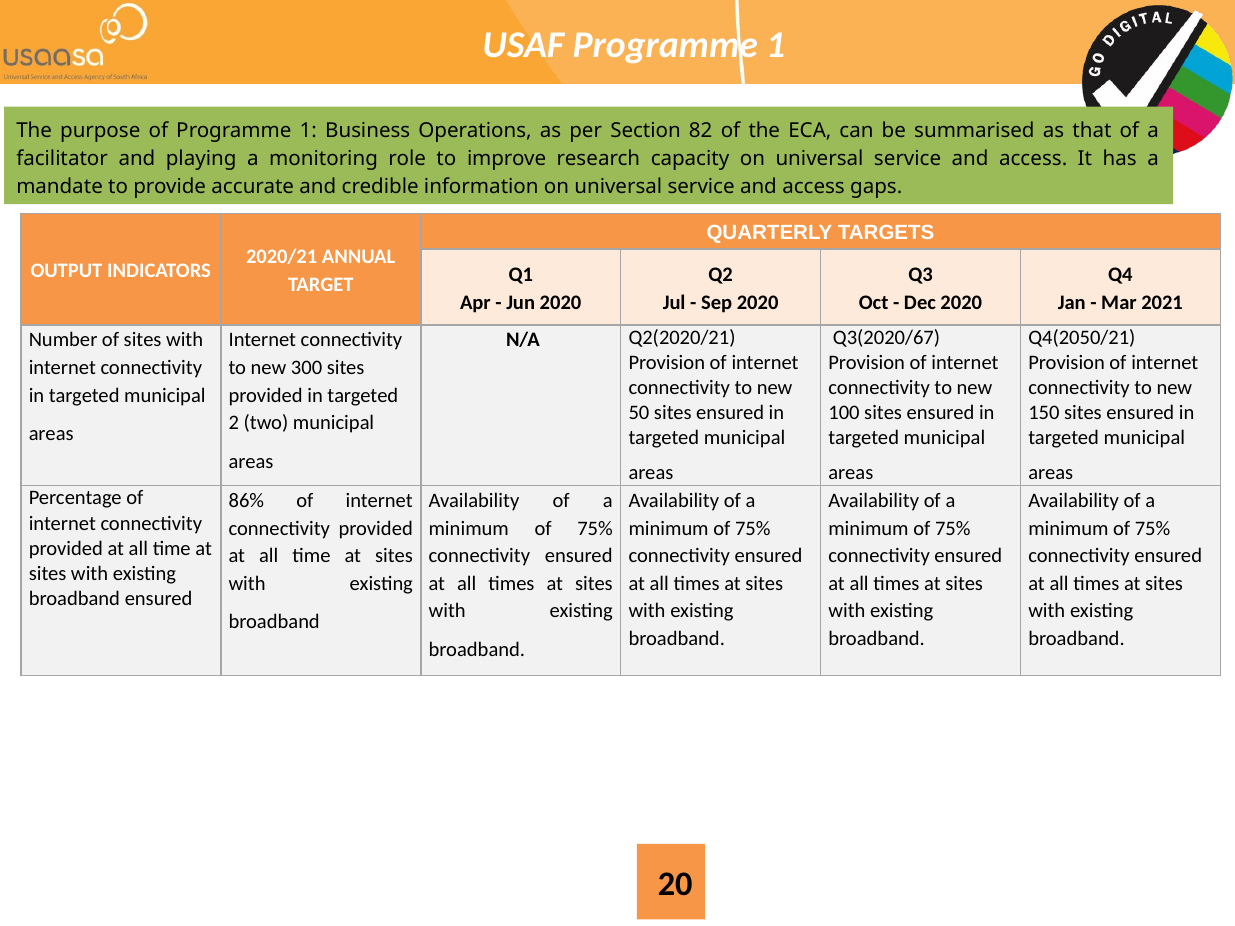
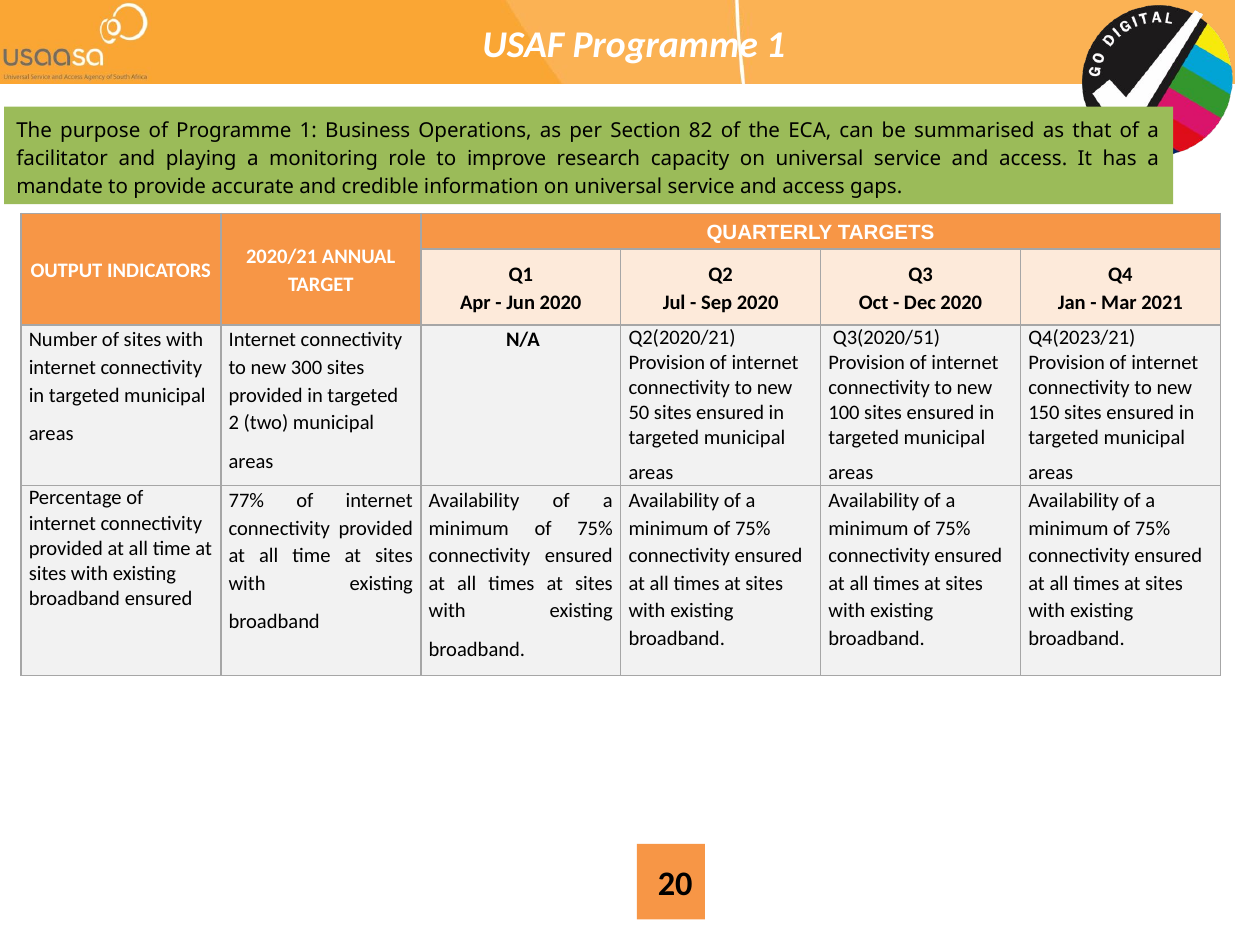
Q3(2020/67: Q3(2020/67 -> Q3(2020/51 (887, 338)
Q4(2050/21: Q4(2050/21 -> Q4(2023/21 (1082, 338)
86%: 86% -> 77% (246, 501)
